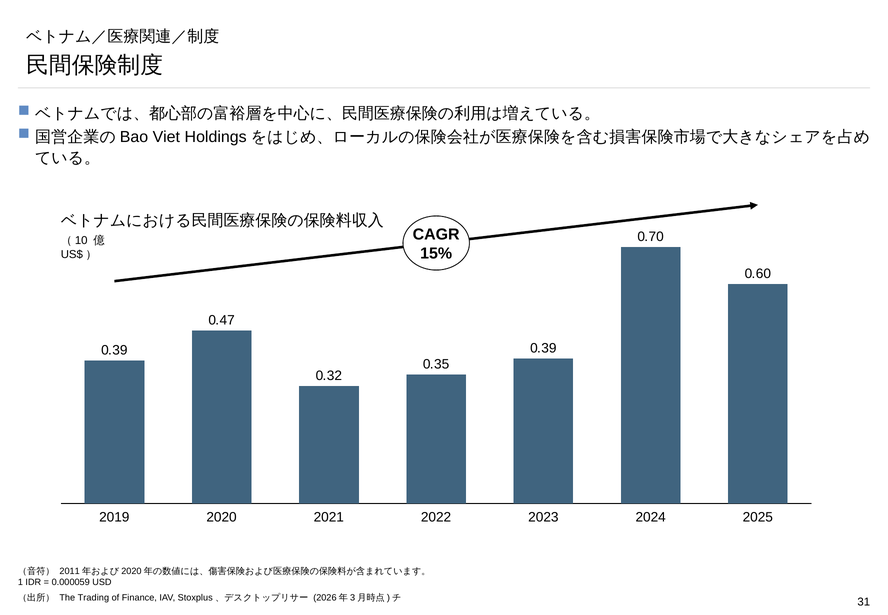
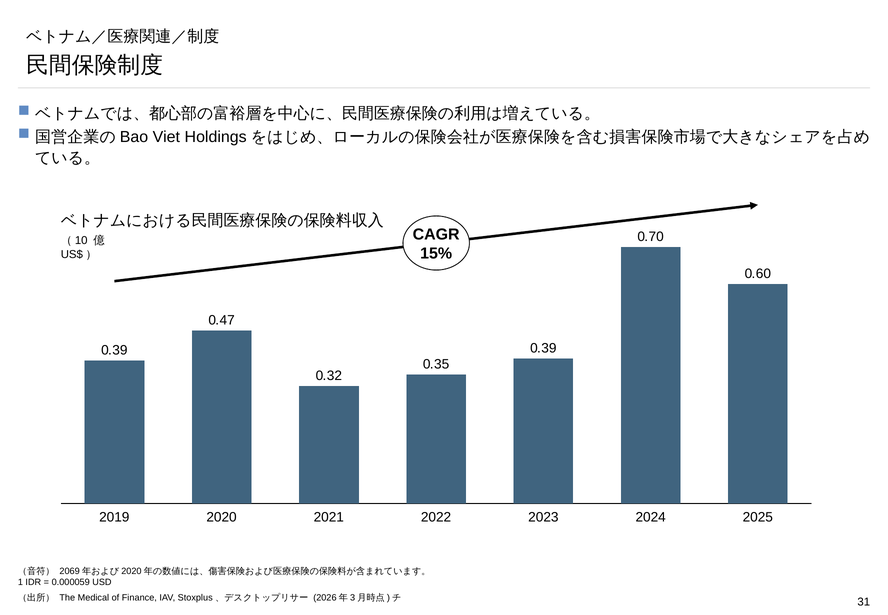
2011: 2011 -> 2069 (70, 571)
Trading: Trading -> Medical (93, 597)
